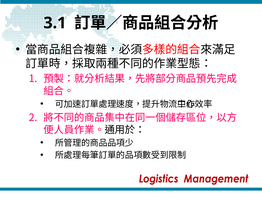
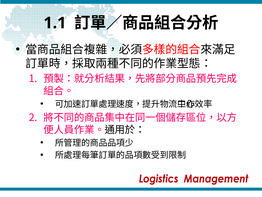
3.1: 3.1 -> 1.1 (55, 23)
